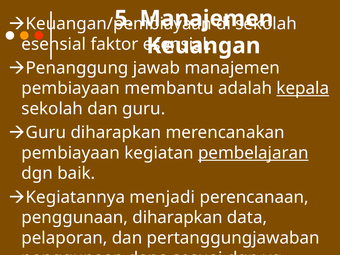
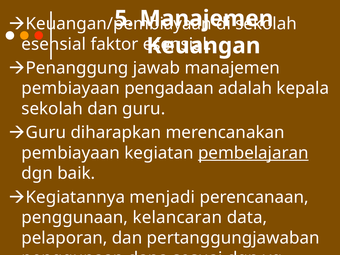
membantu: membantu -> pengadaan (169, 88)
kepala underline: present -> none (303, 88)
penggunaan diharapkan: diharapkan -> kelancaran (177, 218)
